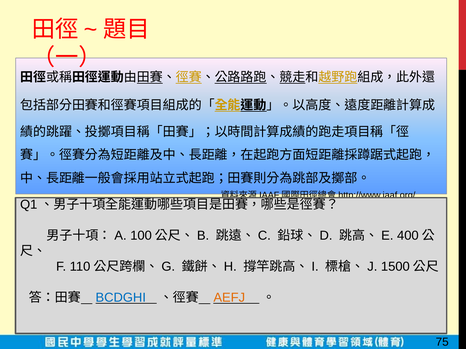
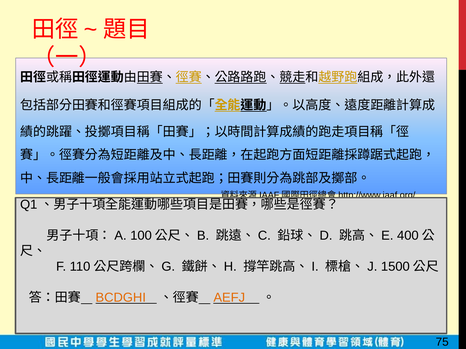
BCDGHI colour: blue -> orange (121, 298)
